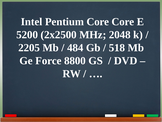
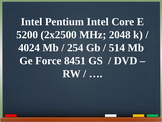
Pentium Core: Core -> Intel (98, 22)
2205: 2205 -> 4024 (29, 48)
484: 484 -> 254 (75, 48)
518: 518 -> 514 (117, 48)
8800: 8800 -> 8451 (75, 60)
